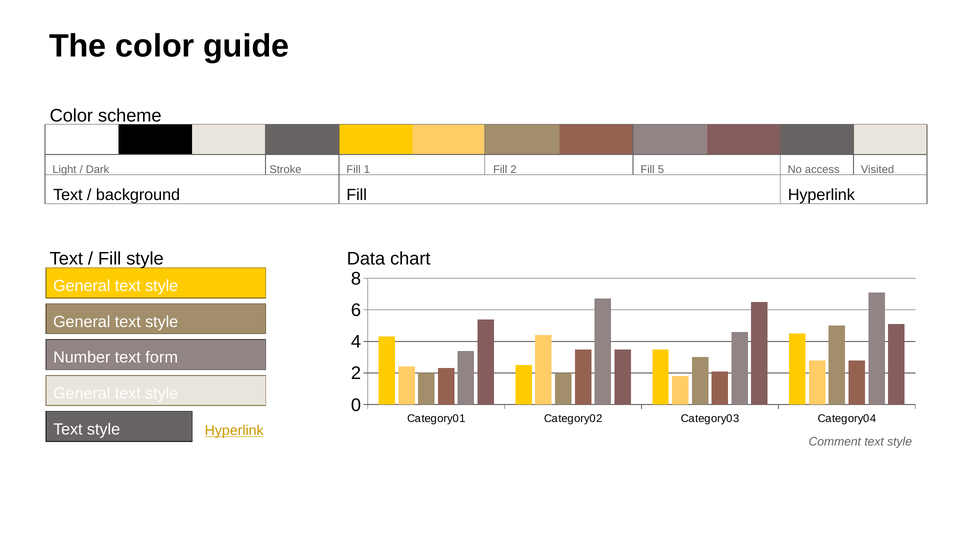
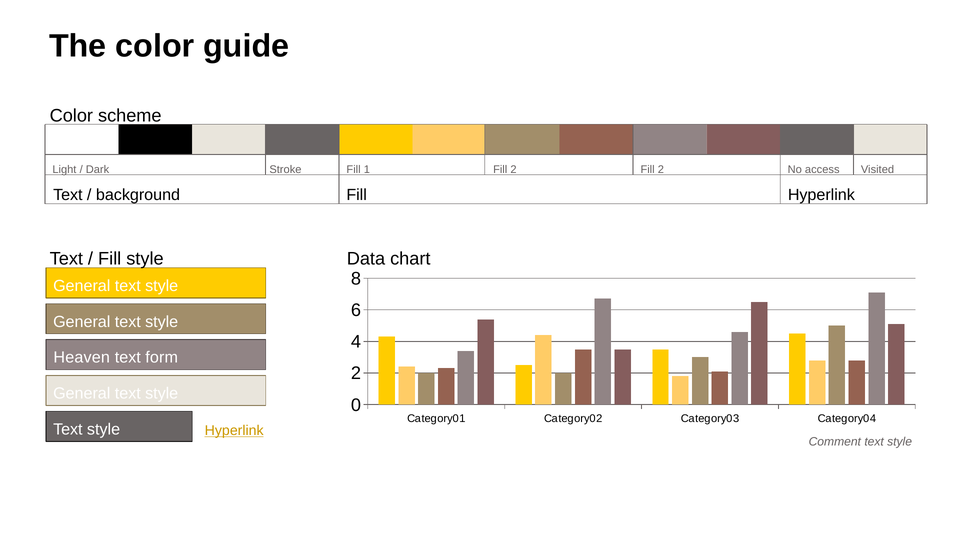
2 Fill 5: 5 -> 2 (661, 170)
Number: Number -> Heaven (82, 358)
